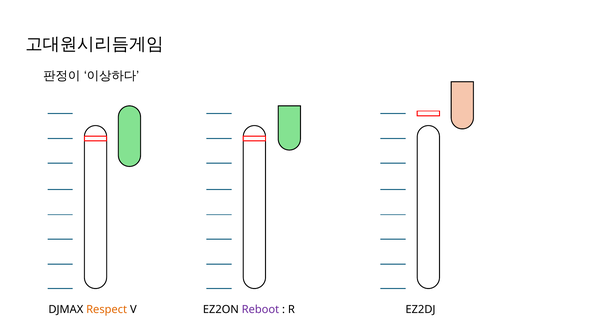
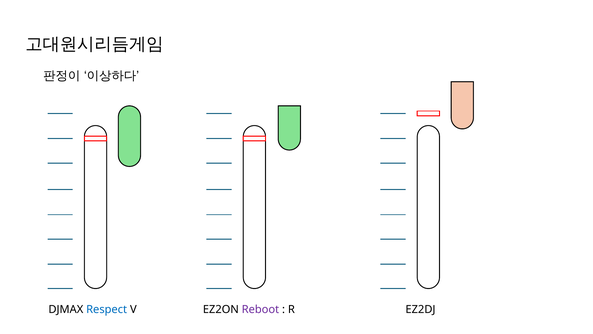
Respect colour: orange -> blue (107, 309)
